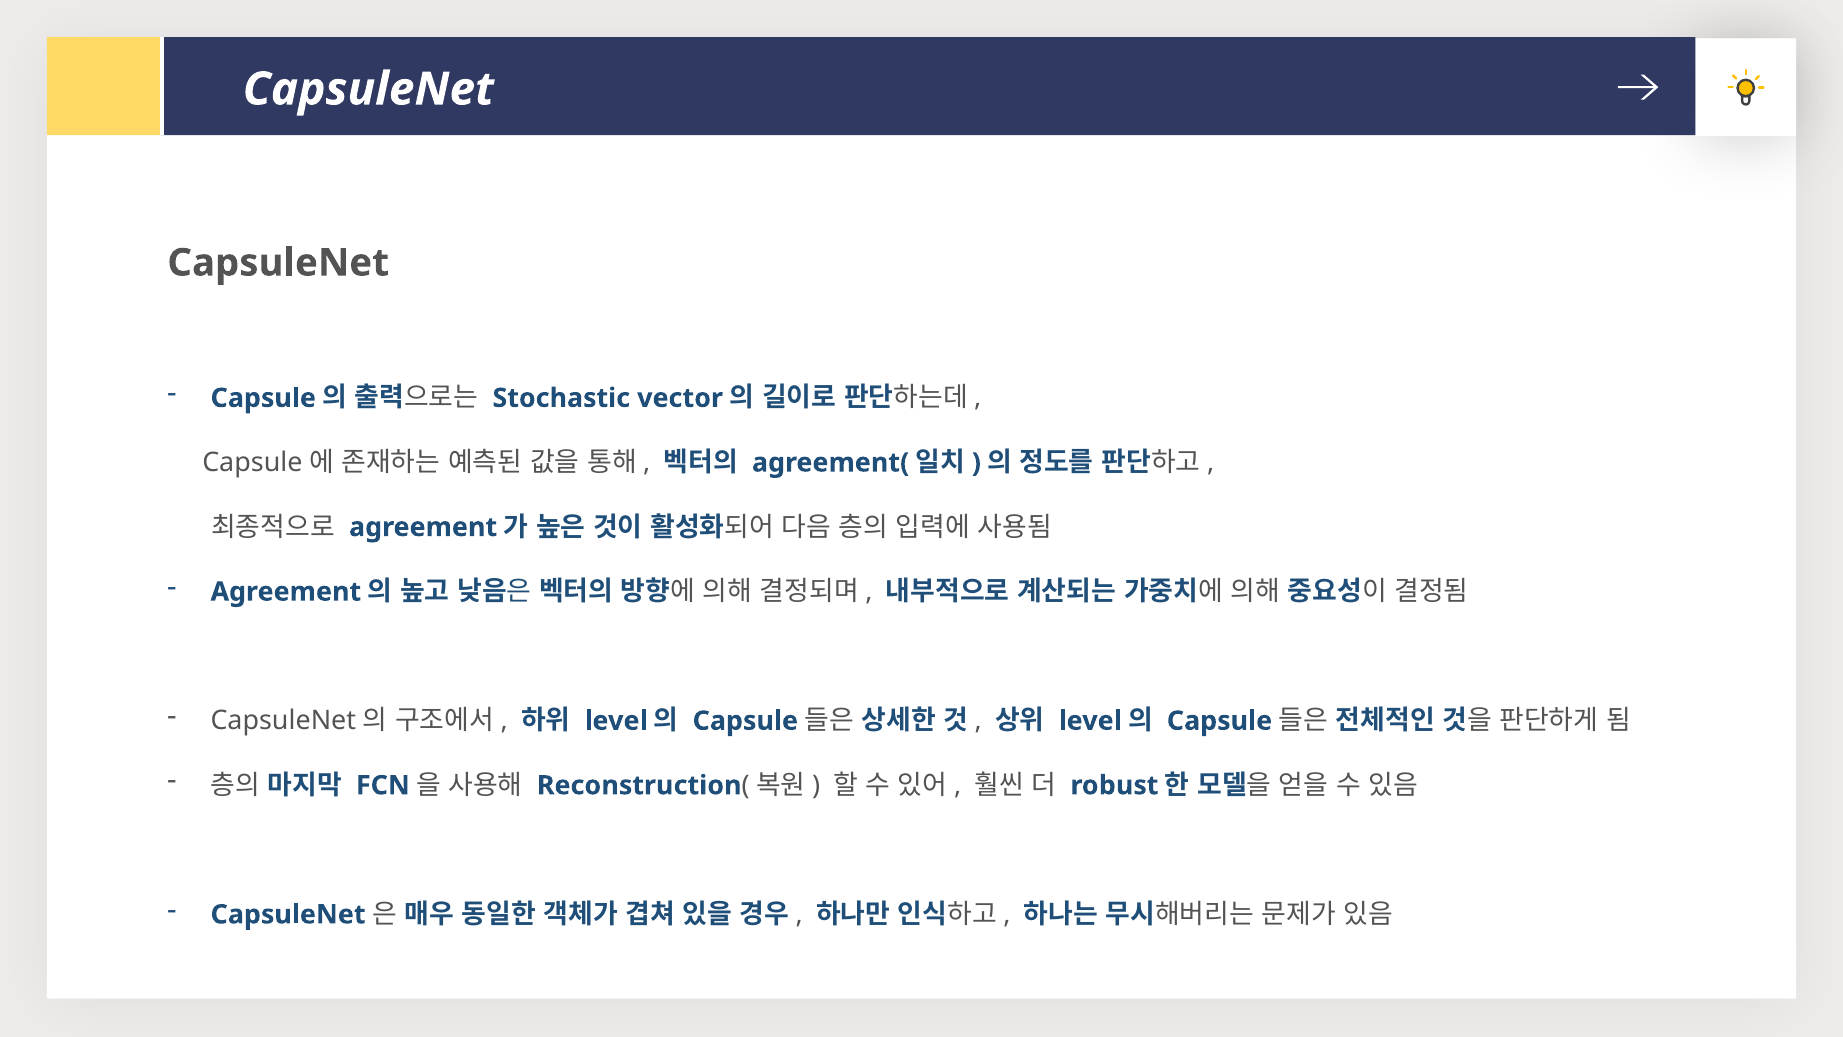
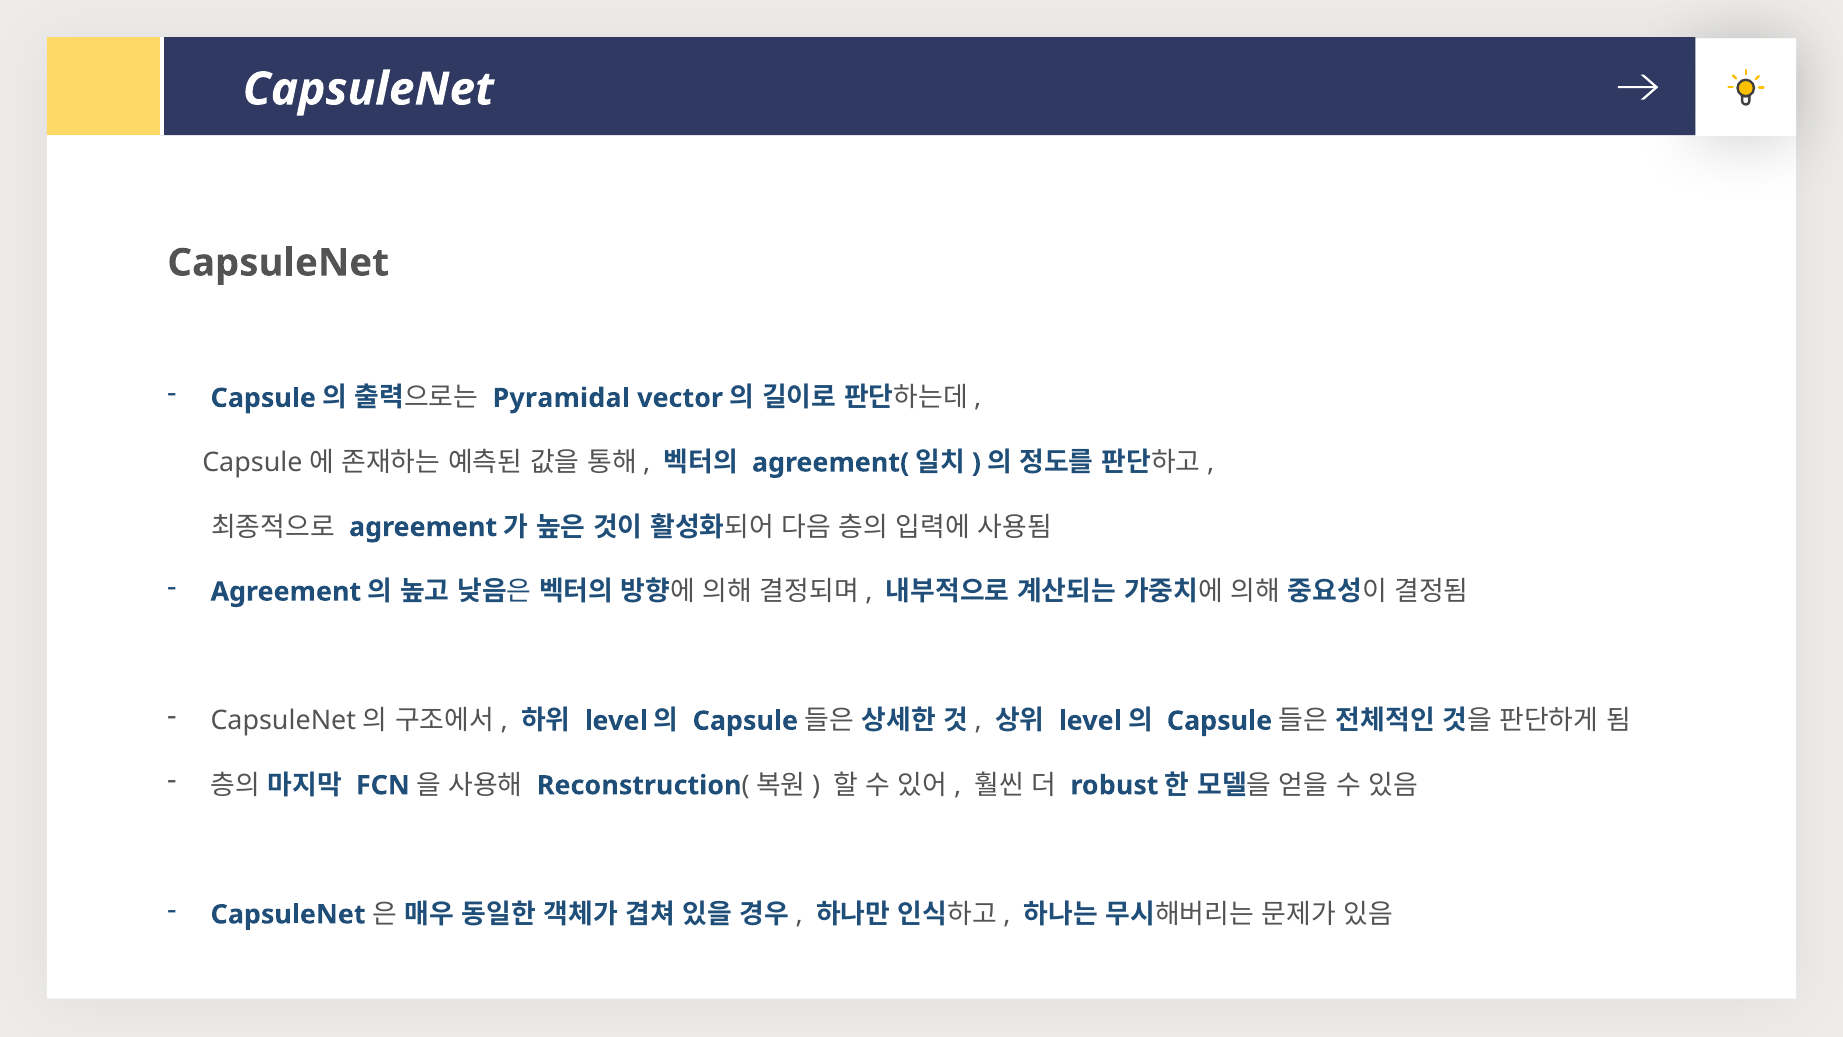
Stochastic: Stochastic -> Pyramidal (561, 398)
